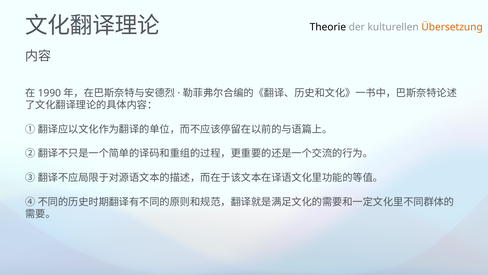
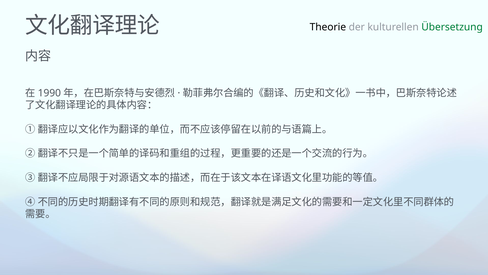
Übersetzung colour: orange -> green (452, 27)
